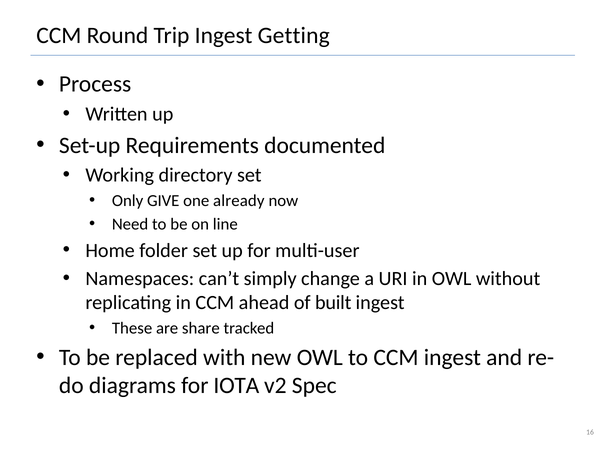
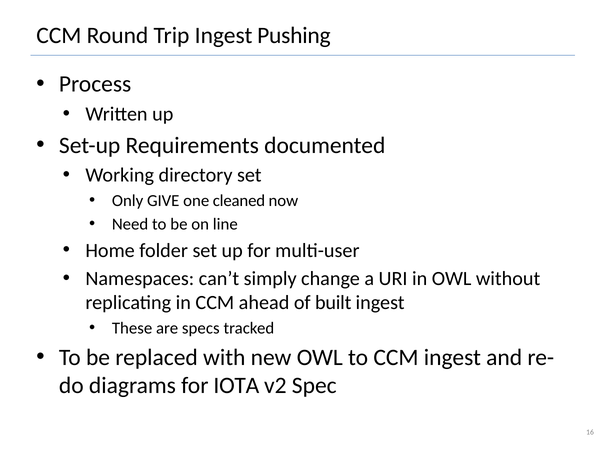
Getting: Getting -> Pushing (294, 35)
already: already -> cleaned (239, 201)
share: share -> specs (201, 329)
